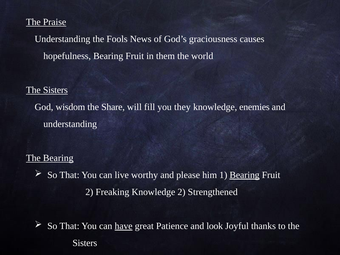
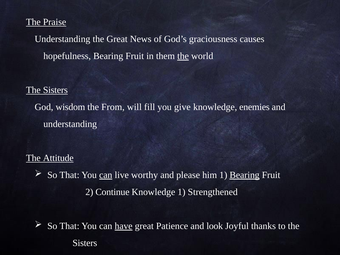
the Fools: Fools -> Great (117, 39)
the underline: none -> present (183, 56)
Share: Share -> From (113, 107)
they: they -> give (182, 107)
The Bearing: Bearing -> Attitude (58, 158)
can underline: none -> present (106, 175)
Freaking: Freaking -> Continue (112, 192)
Knowledge 2: 2 -> 1 (182, 192)
